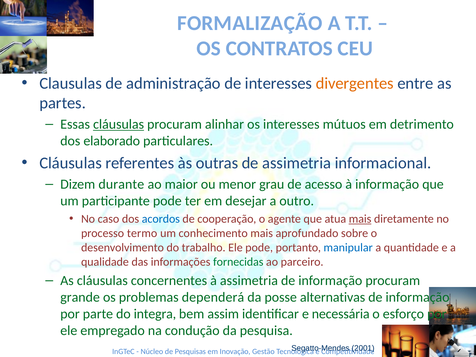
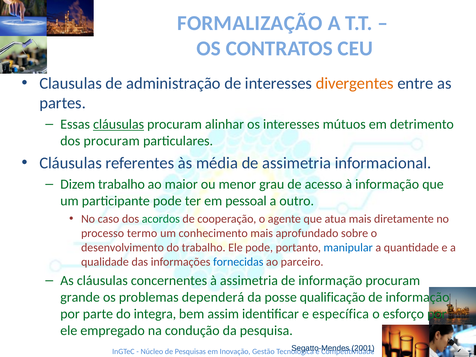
dos elaborado: elaborado -> procuram (112, 141)
outras: outras -> média (217, 163)
Dizem durante: durante -> trabalho (121, 184)
desejar: desejar -> pessoal (246, 201)
acordos colour: blue -> green (161, 219)
mais underline: present -> none (360, 219)
fornecidas colour: green -> blue (238, 262)
alternativas: alternativas -> qualificação (333, 297)
necessária: necessária -> específica (341, 314)
